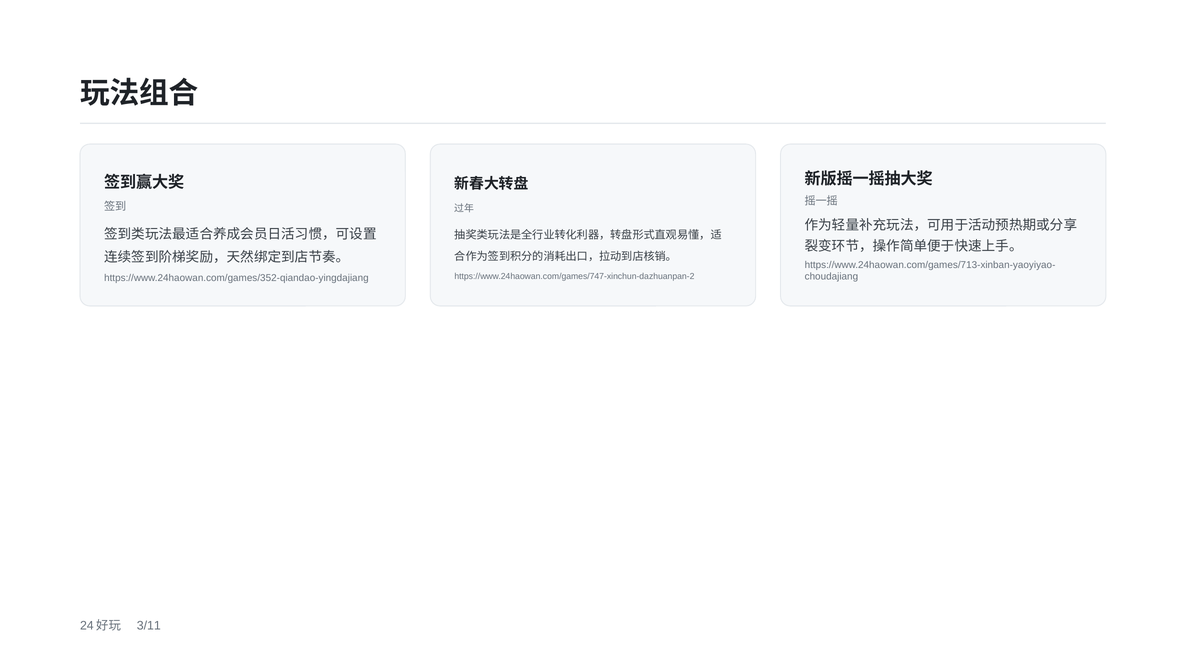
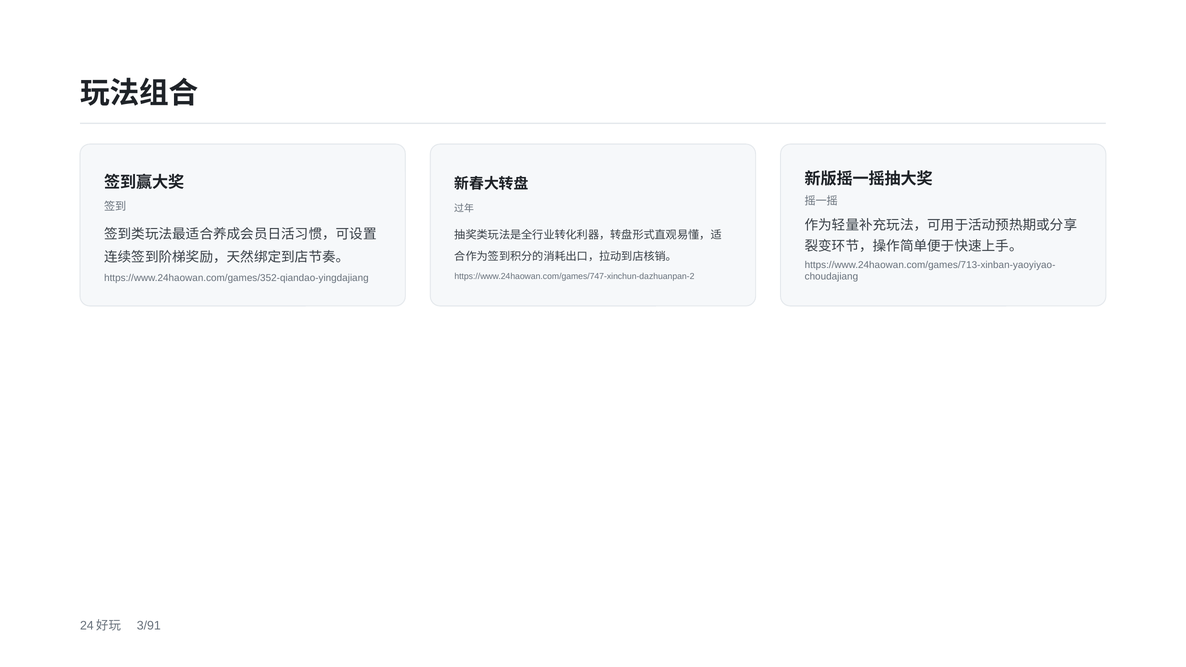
3/11: 3/11 -> 3/91 (149, 626)
